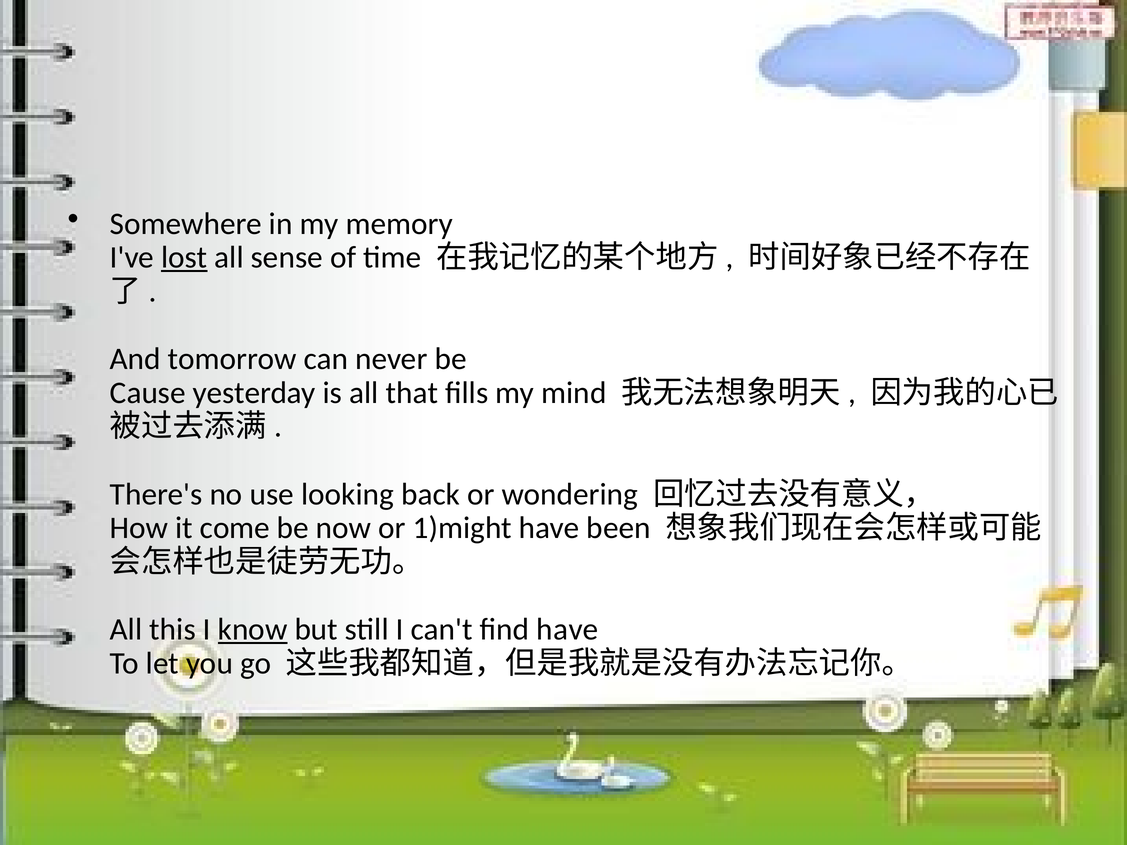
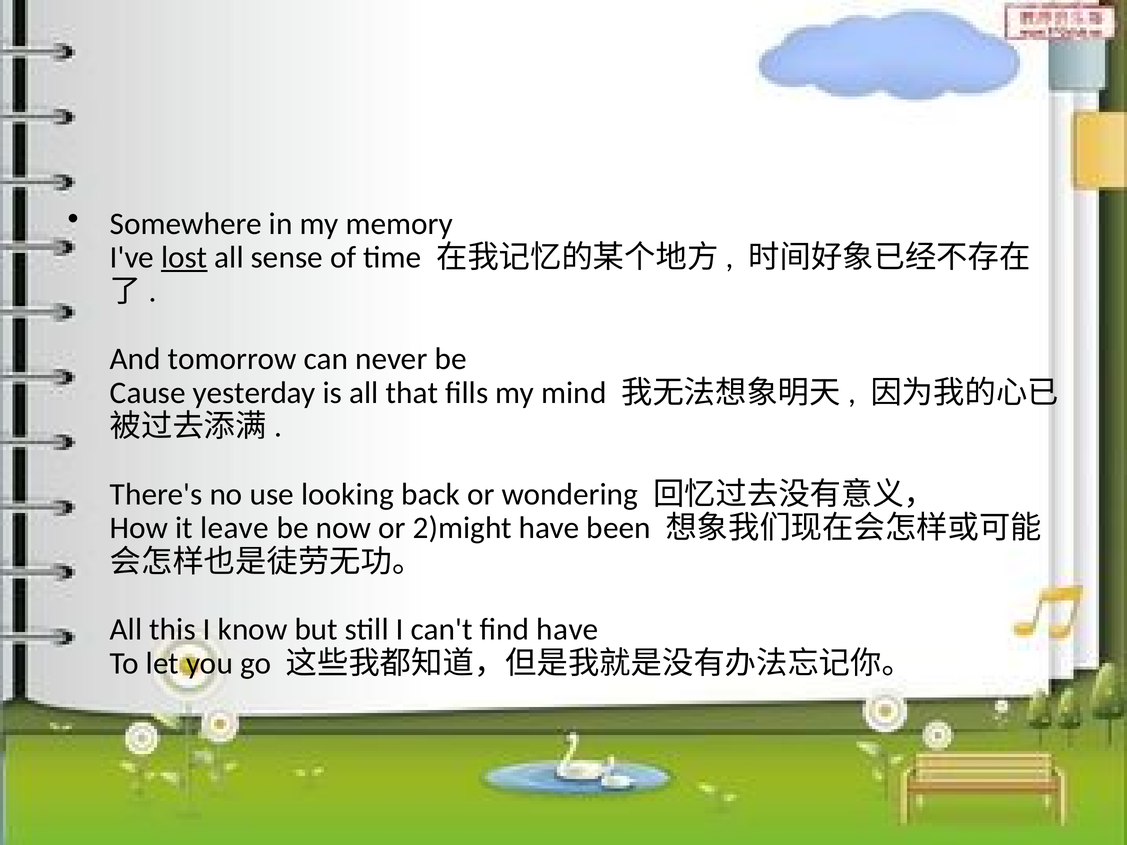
come: come -> leave (235, 528)
1)might: 1)might -> 2)might (462, 528)
know underline: present -> none (253, 630)
